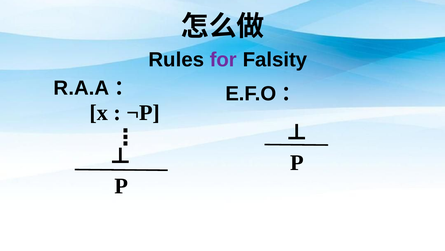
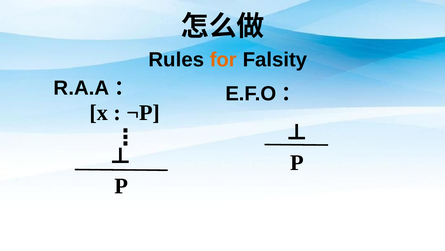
for colour: purple -> orange (223, 60)
